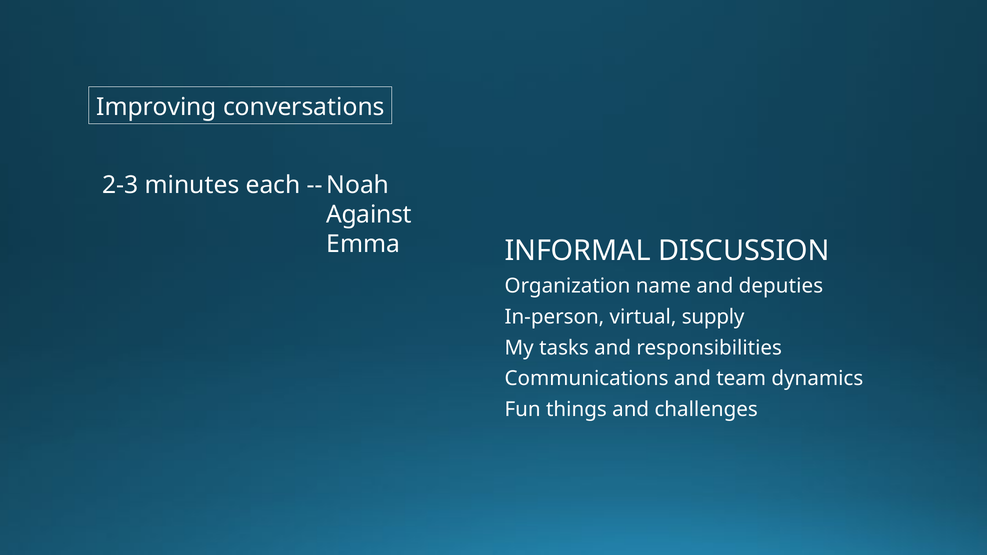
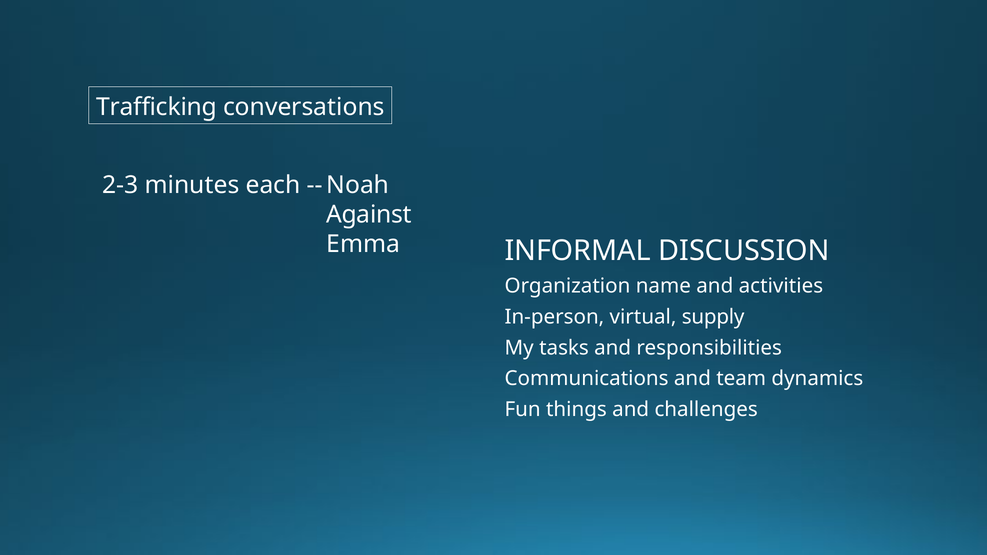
Improving: Improving -> Trafficking (157, 107)
deputies: deputies -> activities (781, 286)
